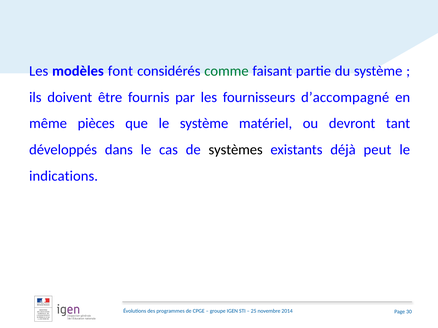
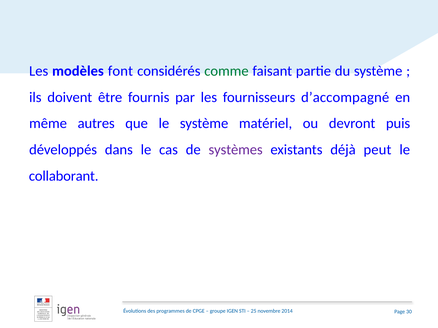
pièces: pièces -> autres (96, 124)
tant: tant -> puis (398, 124)
systèmes colour: black -> purple (236, 150)
indications: indications -> collaborant (64, 176)
